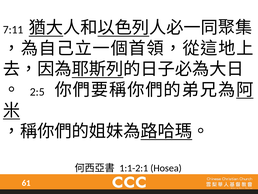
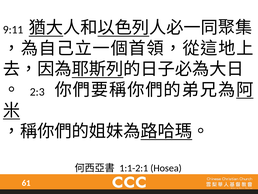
7:11: 7:11 -> 9:11 (13, 30)
2:5: 2:5 -> 2:3 (37, 92)
